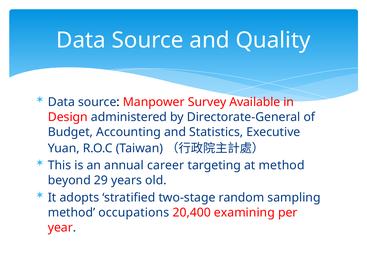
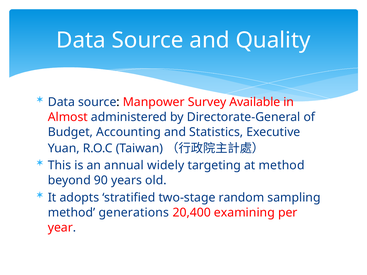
Design: Design -> Almost (68, 117)
career: career -> widely (166, 166)
29: 29 -> 90 (101, 181)
occupations: occupations -> generations (134, 213)
